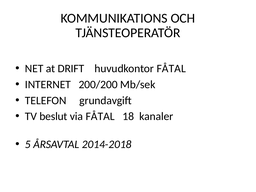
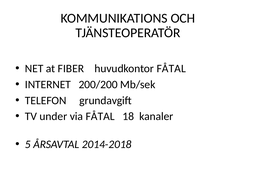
DRIFT: DRIFT -> FIBER (71, 69)
beslut: beslut -> under (53, 116)
